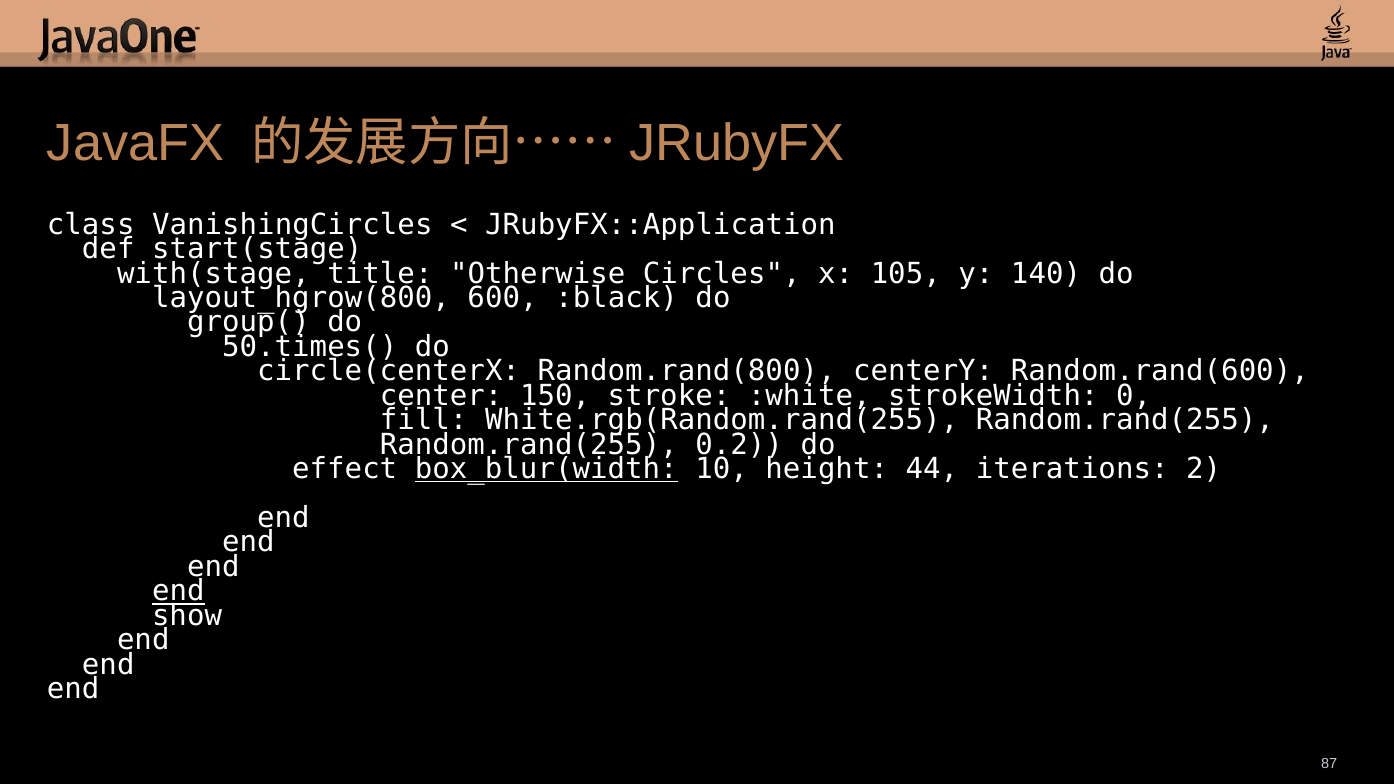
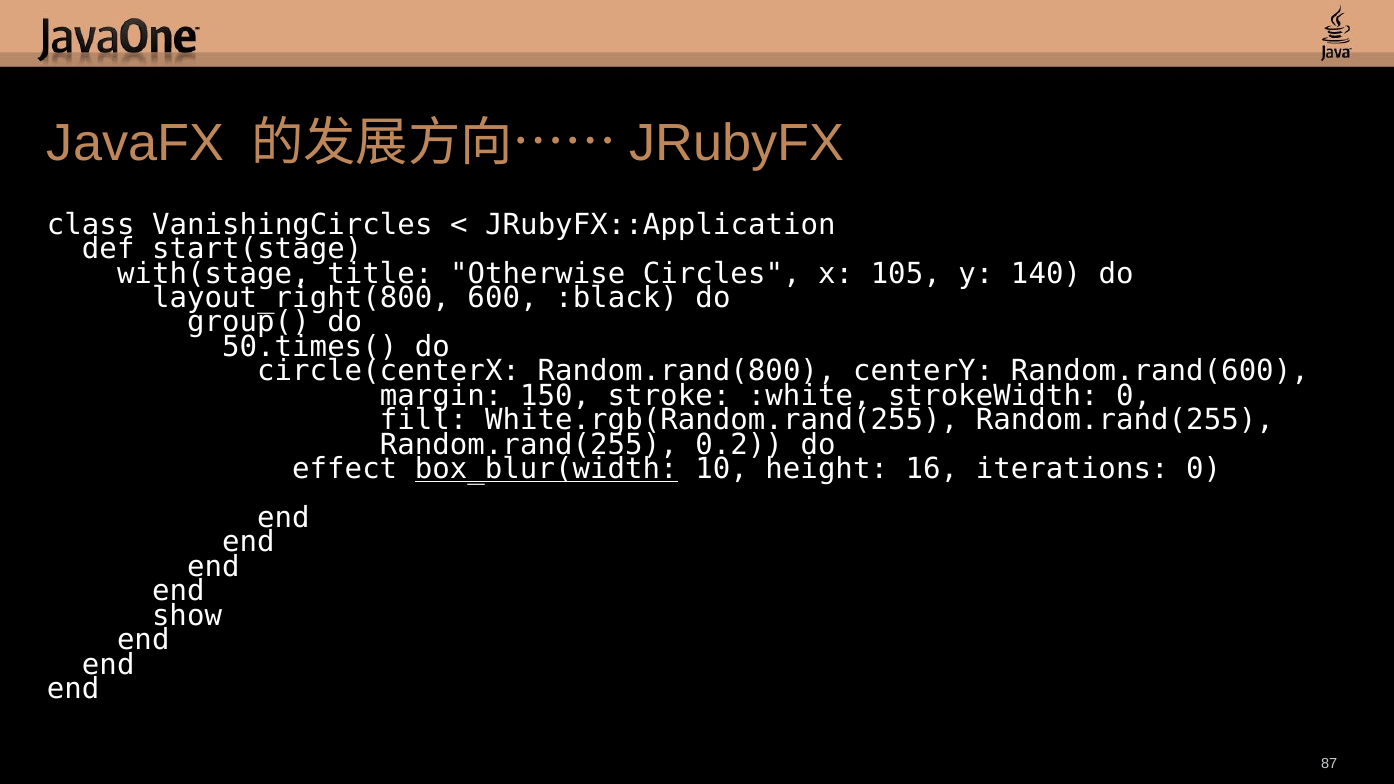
layout_hgrow(800: layout_hgrow(800 -> layout_right(800 (301, 298)
center: center -> margin (441, 396)
44: 44 -> 16 (932, 469)
iterations 2: 2 -> 0 (1204, 469)
end underline: present -> none (178, 592)
